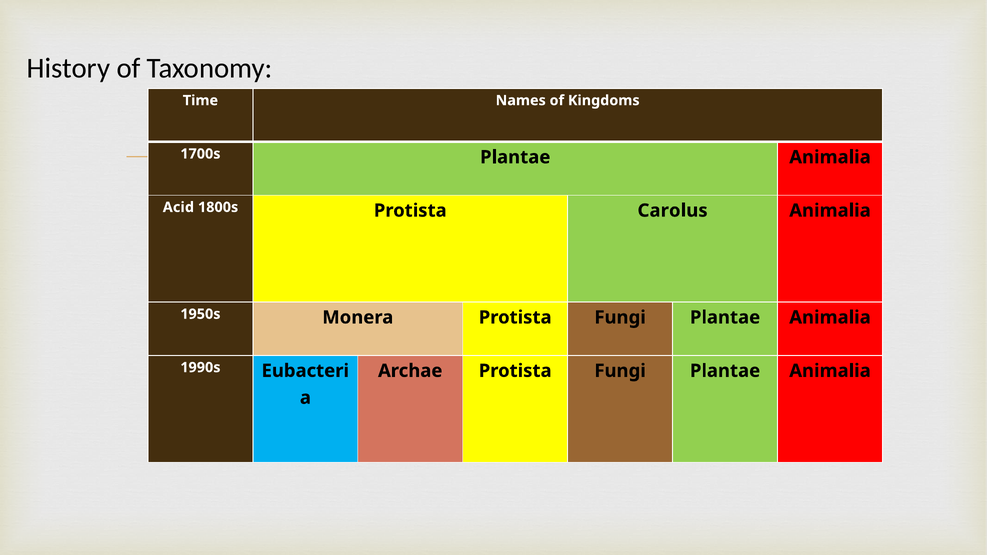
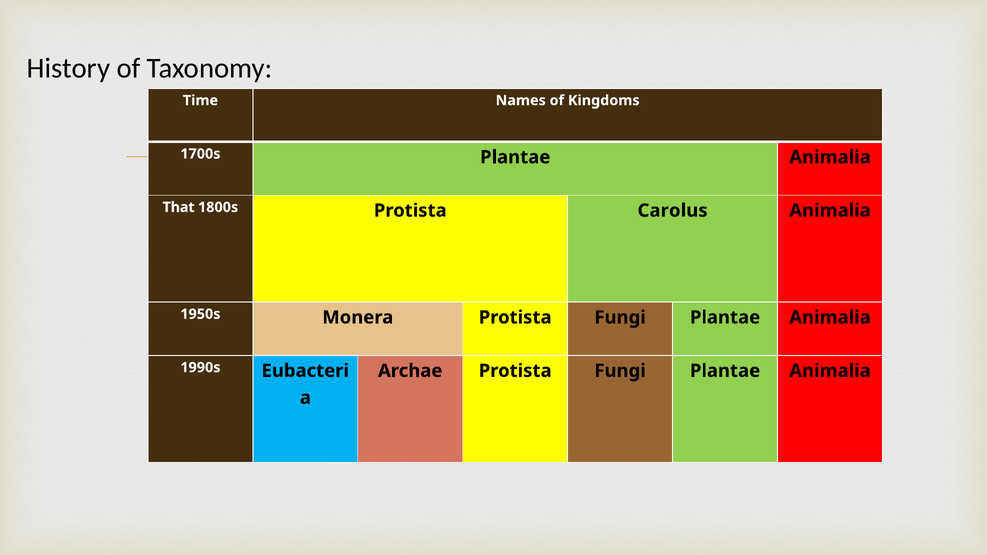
Acid: Acid -> That (179, 207)
